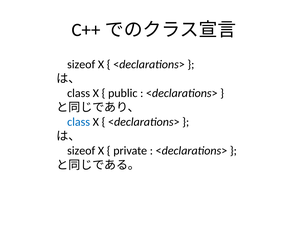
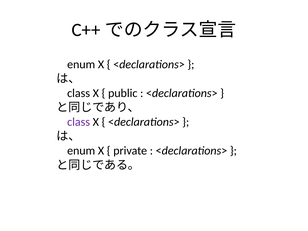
sizeof: sizeof -> enum (81, 64)
class colour: blue -> purple (79, 122)
sizeof: sizeof -> enum (81, 151)
